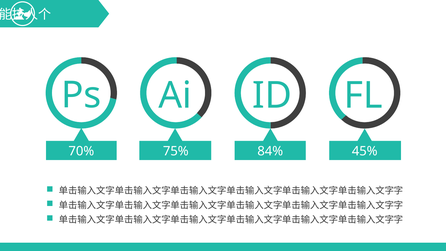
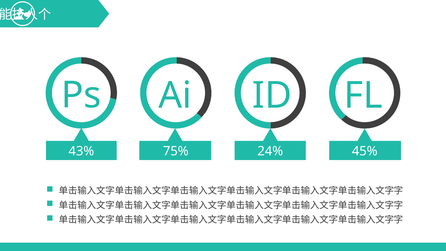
70%: 70% -> 43% (81, 151)
84%: 84% -> 24% (270, 151)
